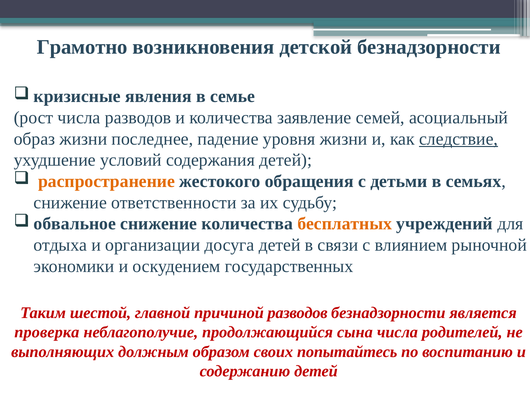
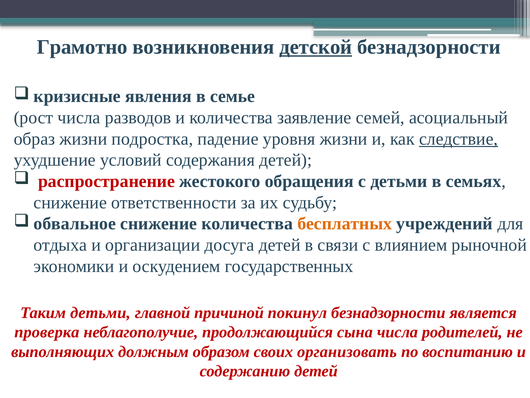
детской underline: none -> present (316, 47)
последнее: последнее -> подростка (152, 139)
распространение colour: orange -> red (106, 181)
Таким шестой: шестой -> детьми (100, 312)
причиной разводов: разводов -> покинул (297, 312)
попытайтесь: попытайтесь -> организовать (347, 351)
